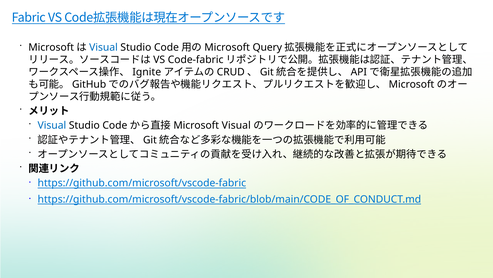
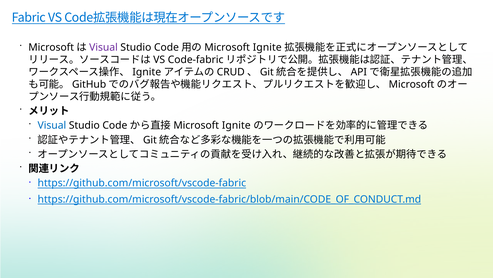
Visual colour: blue -> purple (103, 47)
Query: Query -> Ignite (267, 47)
Visual: Visual -> Ignite (236, 125)
